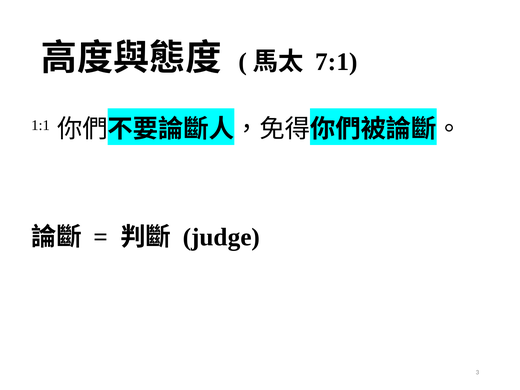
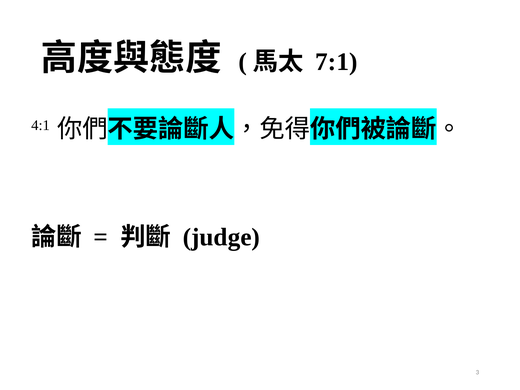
1:1: 1:1 -> 4:1 (41, 125)
